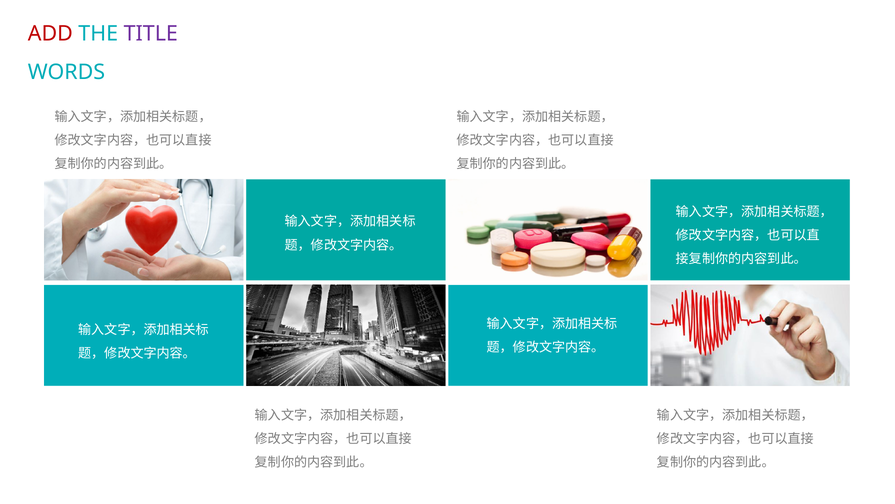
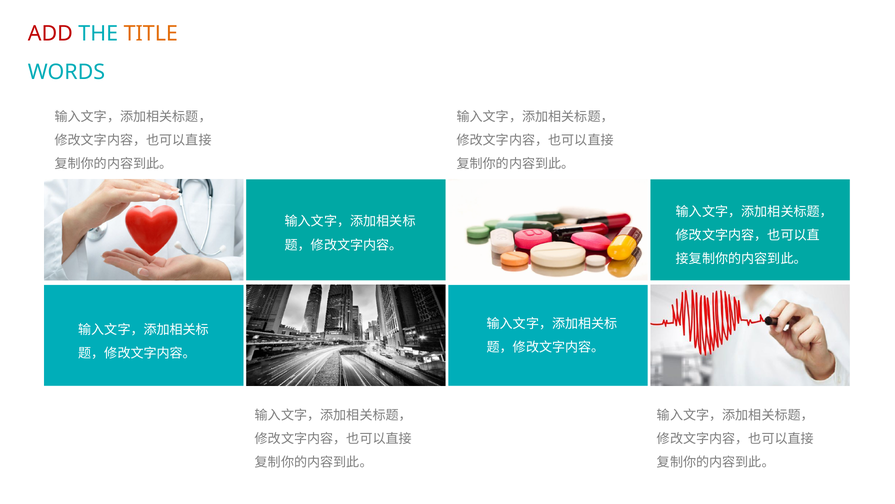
TITLE colour: purple -> orange (151, 33)
